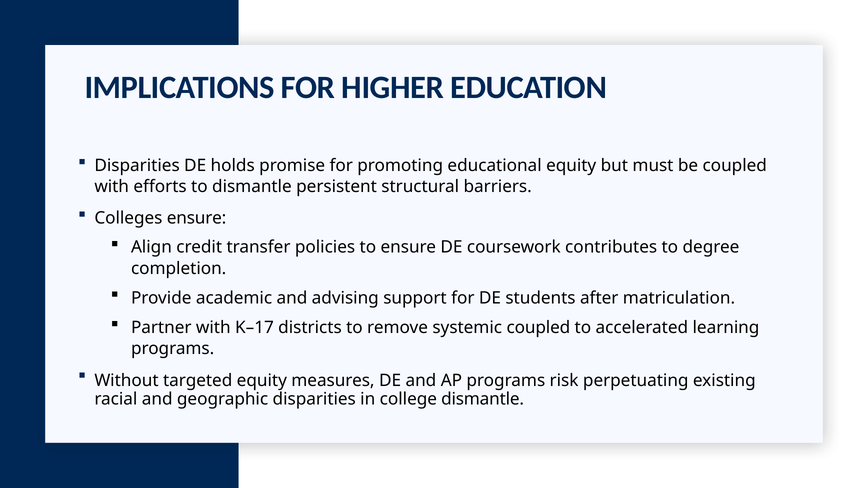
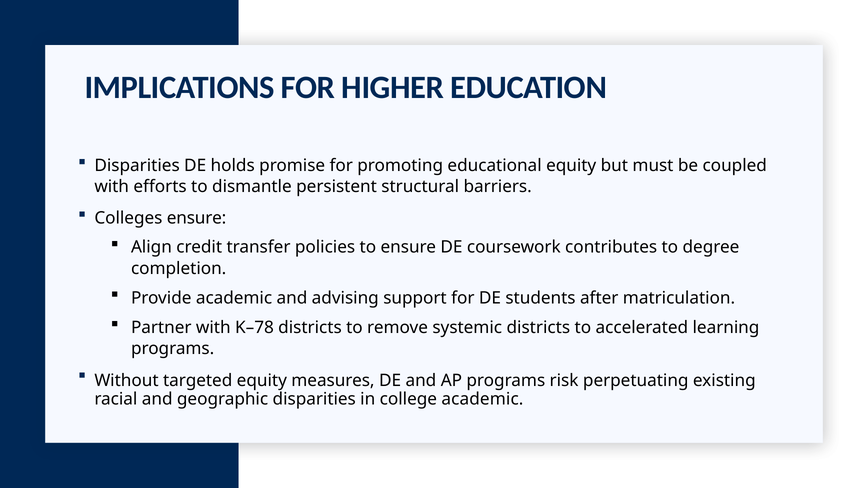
K–17: K–17 -> K–78 (254, 328)
systemic coupled: coupled -> districts (538, 328)
college dismantle: dismantle -> academic (482, 399)
